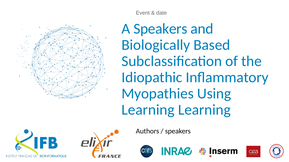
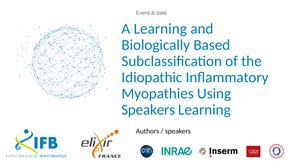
A Speakers: Speakers -> Learning (160, 29)
Learning: Learning -> Speakers (148, 110)
